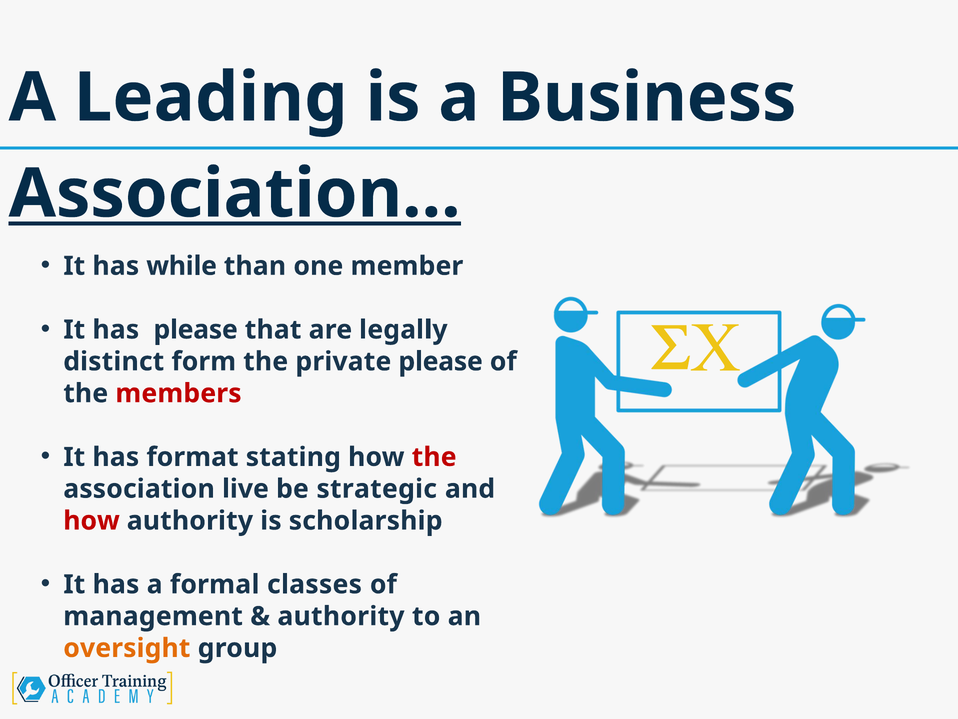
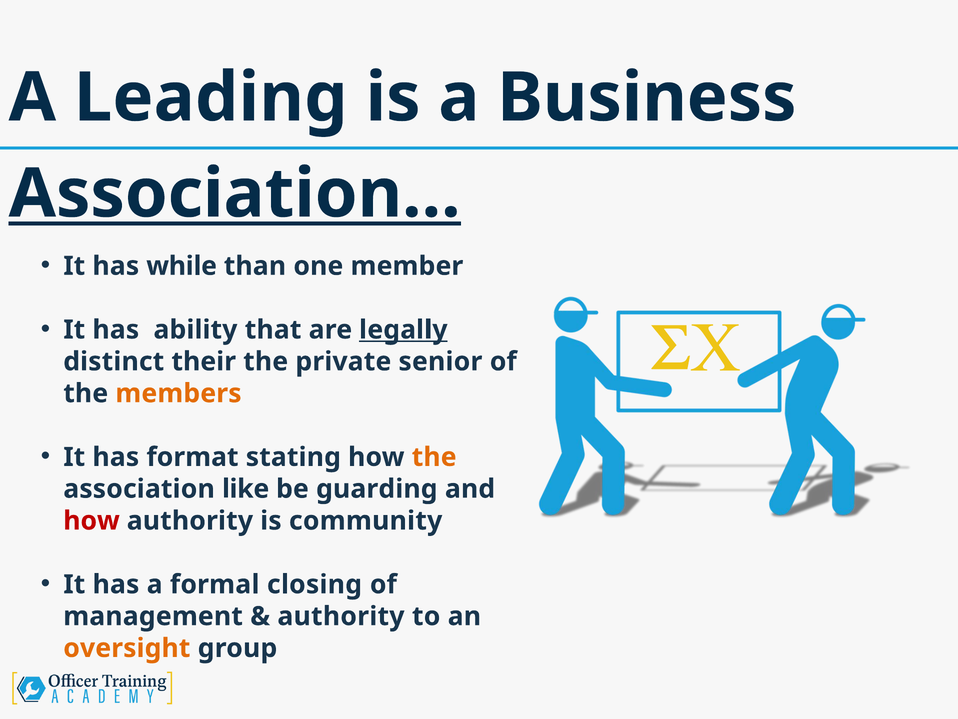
has please: please -> ability (195, 330)
legally underline: none -> present (403, 330)
form: form -> their (204, 361)
private please: please -> senior (440, 361)
members colour: red -> orange (178, 393)
the colour: red -> orange (434, 457)
live: live -> like (246, 489)
strategic: strategic -> guarding (377, 489)
scholarship: scholarship -> community (366, 520)
classes: classes -> closing (314, 584)
